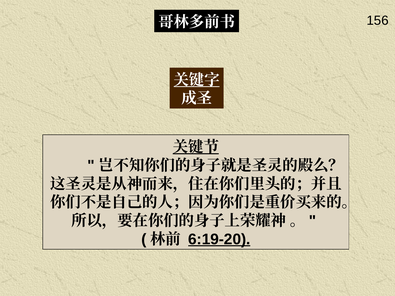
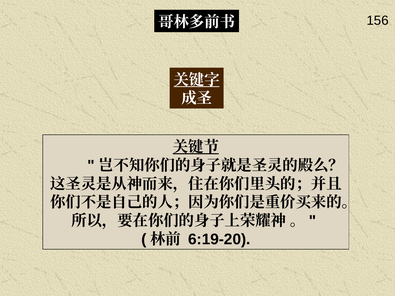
6:19-20 underline: present -> none (219, 239)
